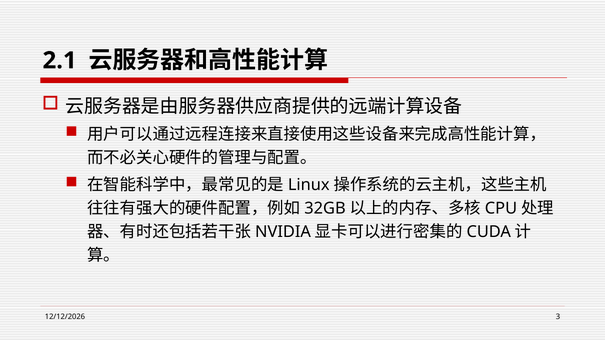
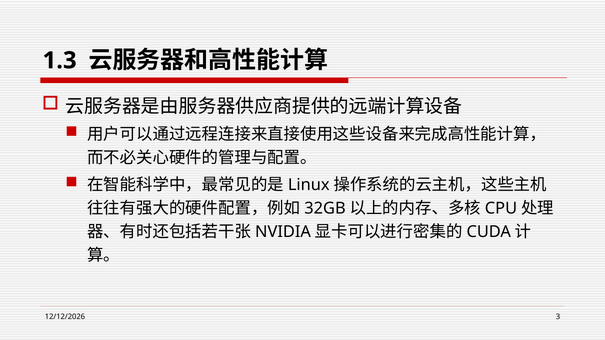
2.1: 2.1 -> 1.3 (60, 60)
